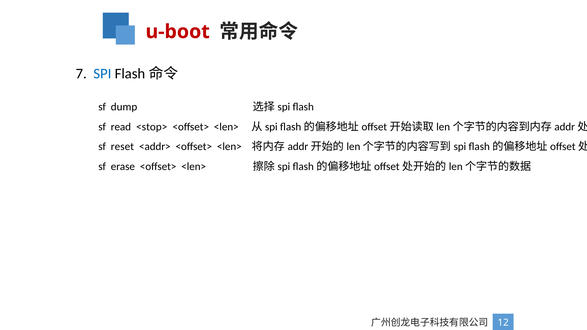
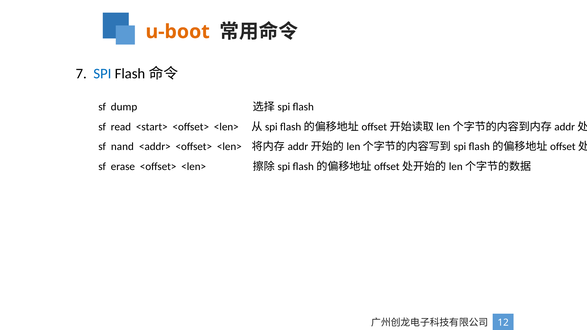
u-boot colour: red -> orange (178, 32)
<stop>: <stop> -> <start> (152, 127)
reset: reset -> nand (122, 147)
